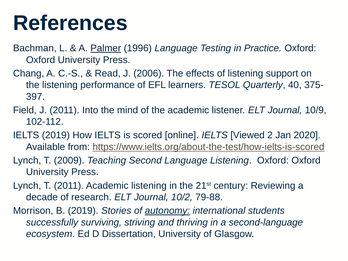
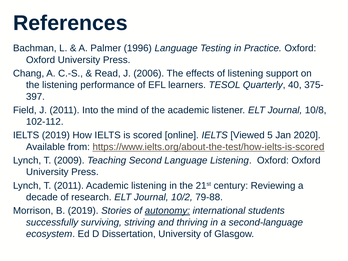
Palmer underline: present -> none (106, 48)
10/9: 10/9 -> 10/8 (316, 110)
2: 2 -> 5 (270, 135)
